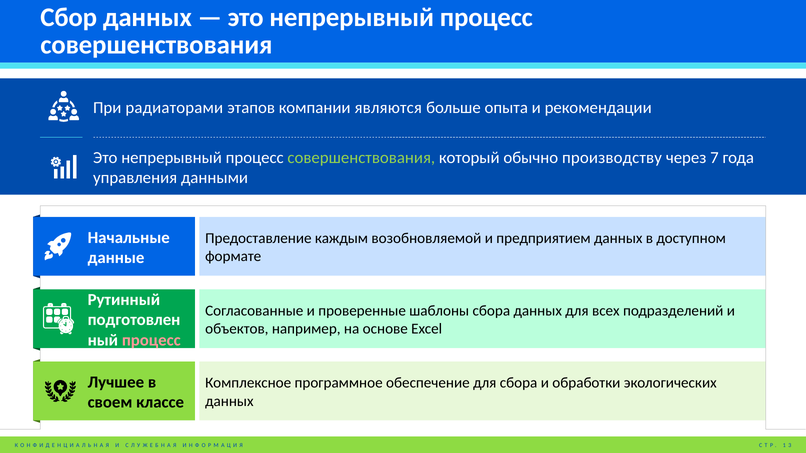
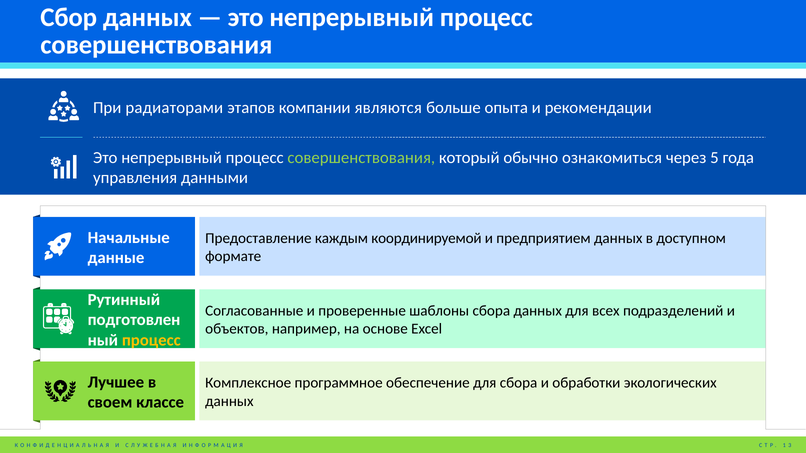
производству: производству -> ознакомиться (612, 158)
7: 7 -> 5 (714, 158)
возобновляемой: возобновляемой -> координируемой (426, 239)
процесс colour: pink -> yellow (151, 340)
